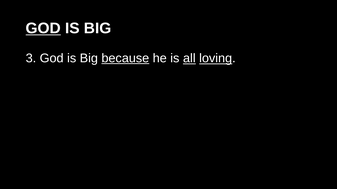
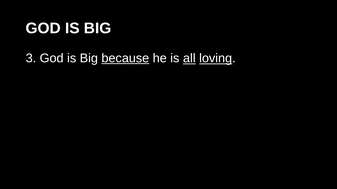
GOD underline: present -> none (43, 28)
